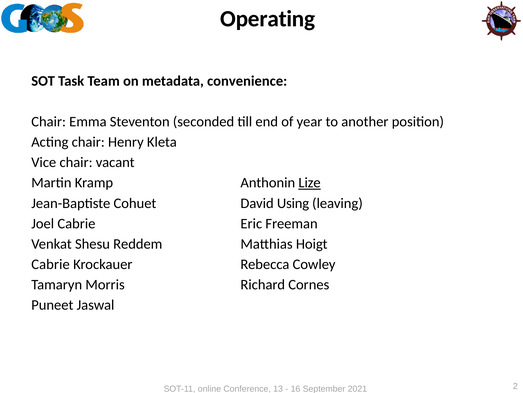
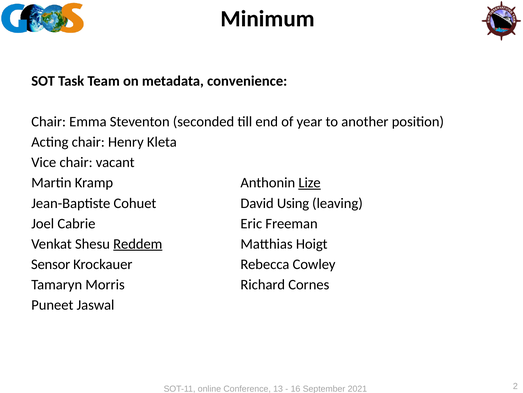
Operating: Operating -> Minimum (268, 19)
Reddem underline: none -> present (138, 244)
Cabrie: Cabrie -> Sensor (51, 264)
